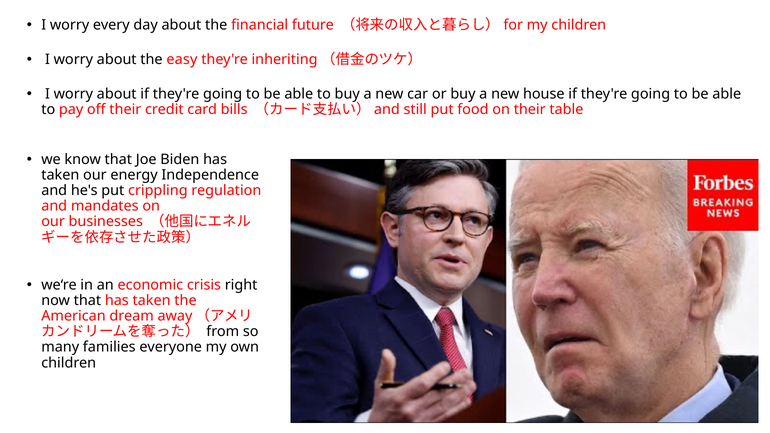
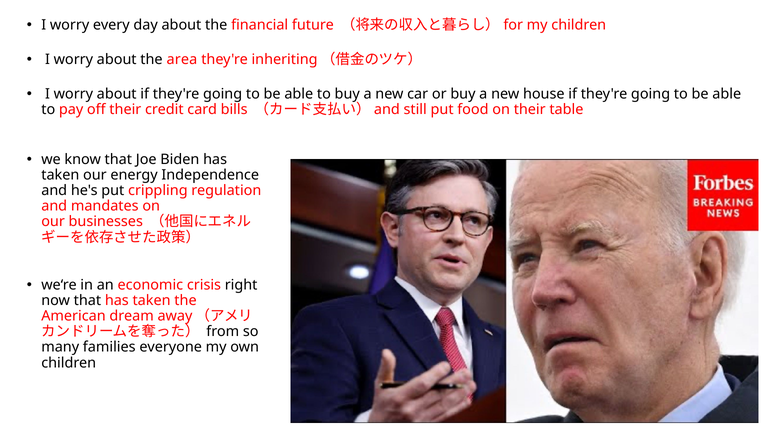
easy: easy -> area (182, 59)
